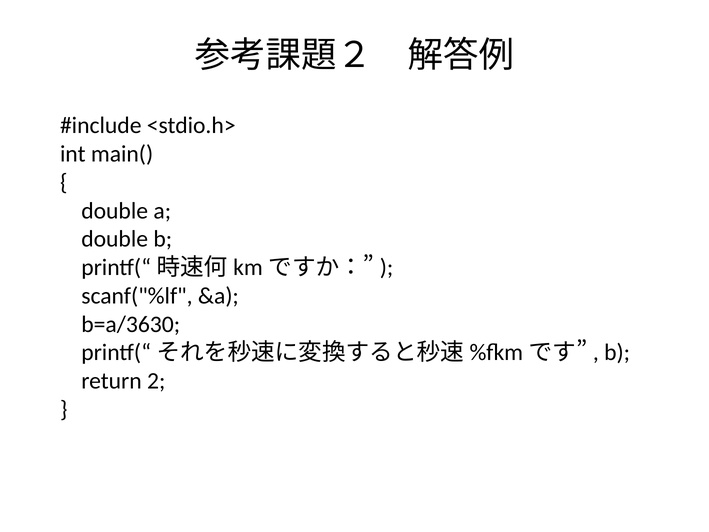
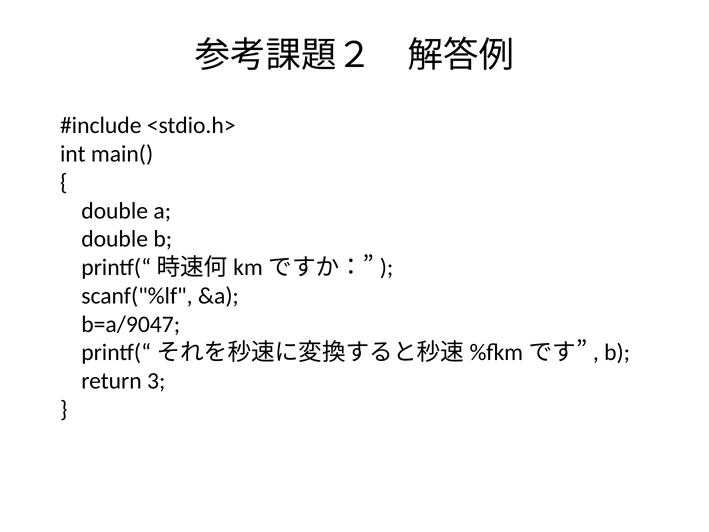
b=a/3630: b=a/3630 -> b=a/9047 (131, 324)
2: 2 -> 3 (156, 381)
